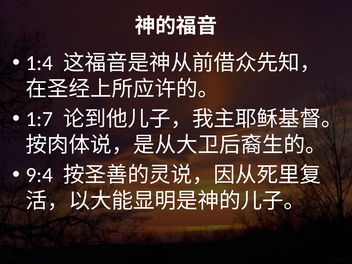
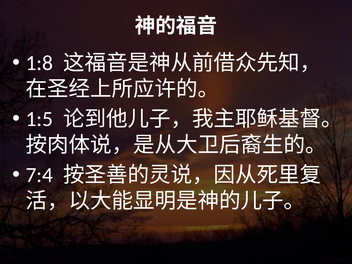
1:4: 1:4 -> 1:8 (39, 63)
1:7: 1:7 -> 1:5 (39, 119)
9:4: 9:4 -> 7:4 (39, 175)
